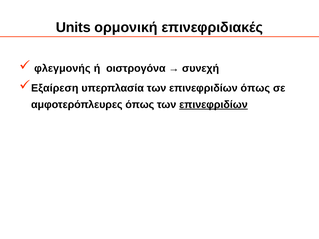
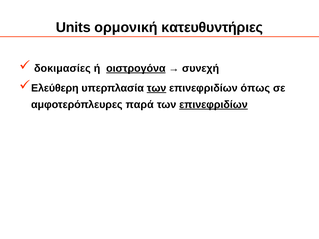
επινεφριδιακές: επινεφριδιακές -> κατευθυντήριες (212, 28)
φλεγμονής: φλεγμονής -> δοκιμασίες (62, 68)
οιστρογόνα underline: none -> present (136, 68)
Εξαίρεση: Εξαίρεση -> Ελεύθερη (55, 88)
των underline: none -> present (157, 88)
αμφοτερόπλευρες όπως: όπως -> παρά (140, 105)
